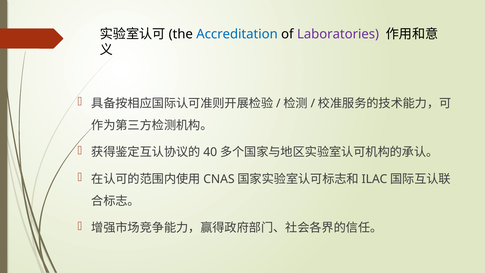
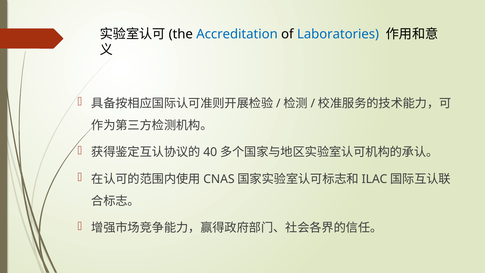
Laboratories colour: purple -> blue (338, 34)
